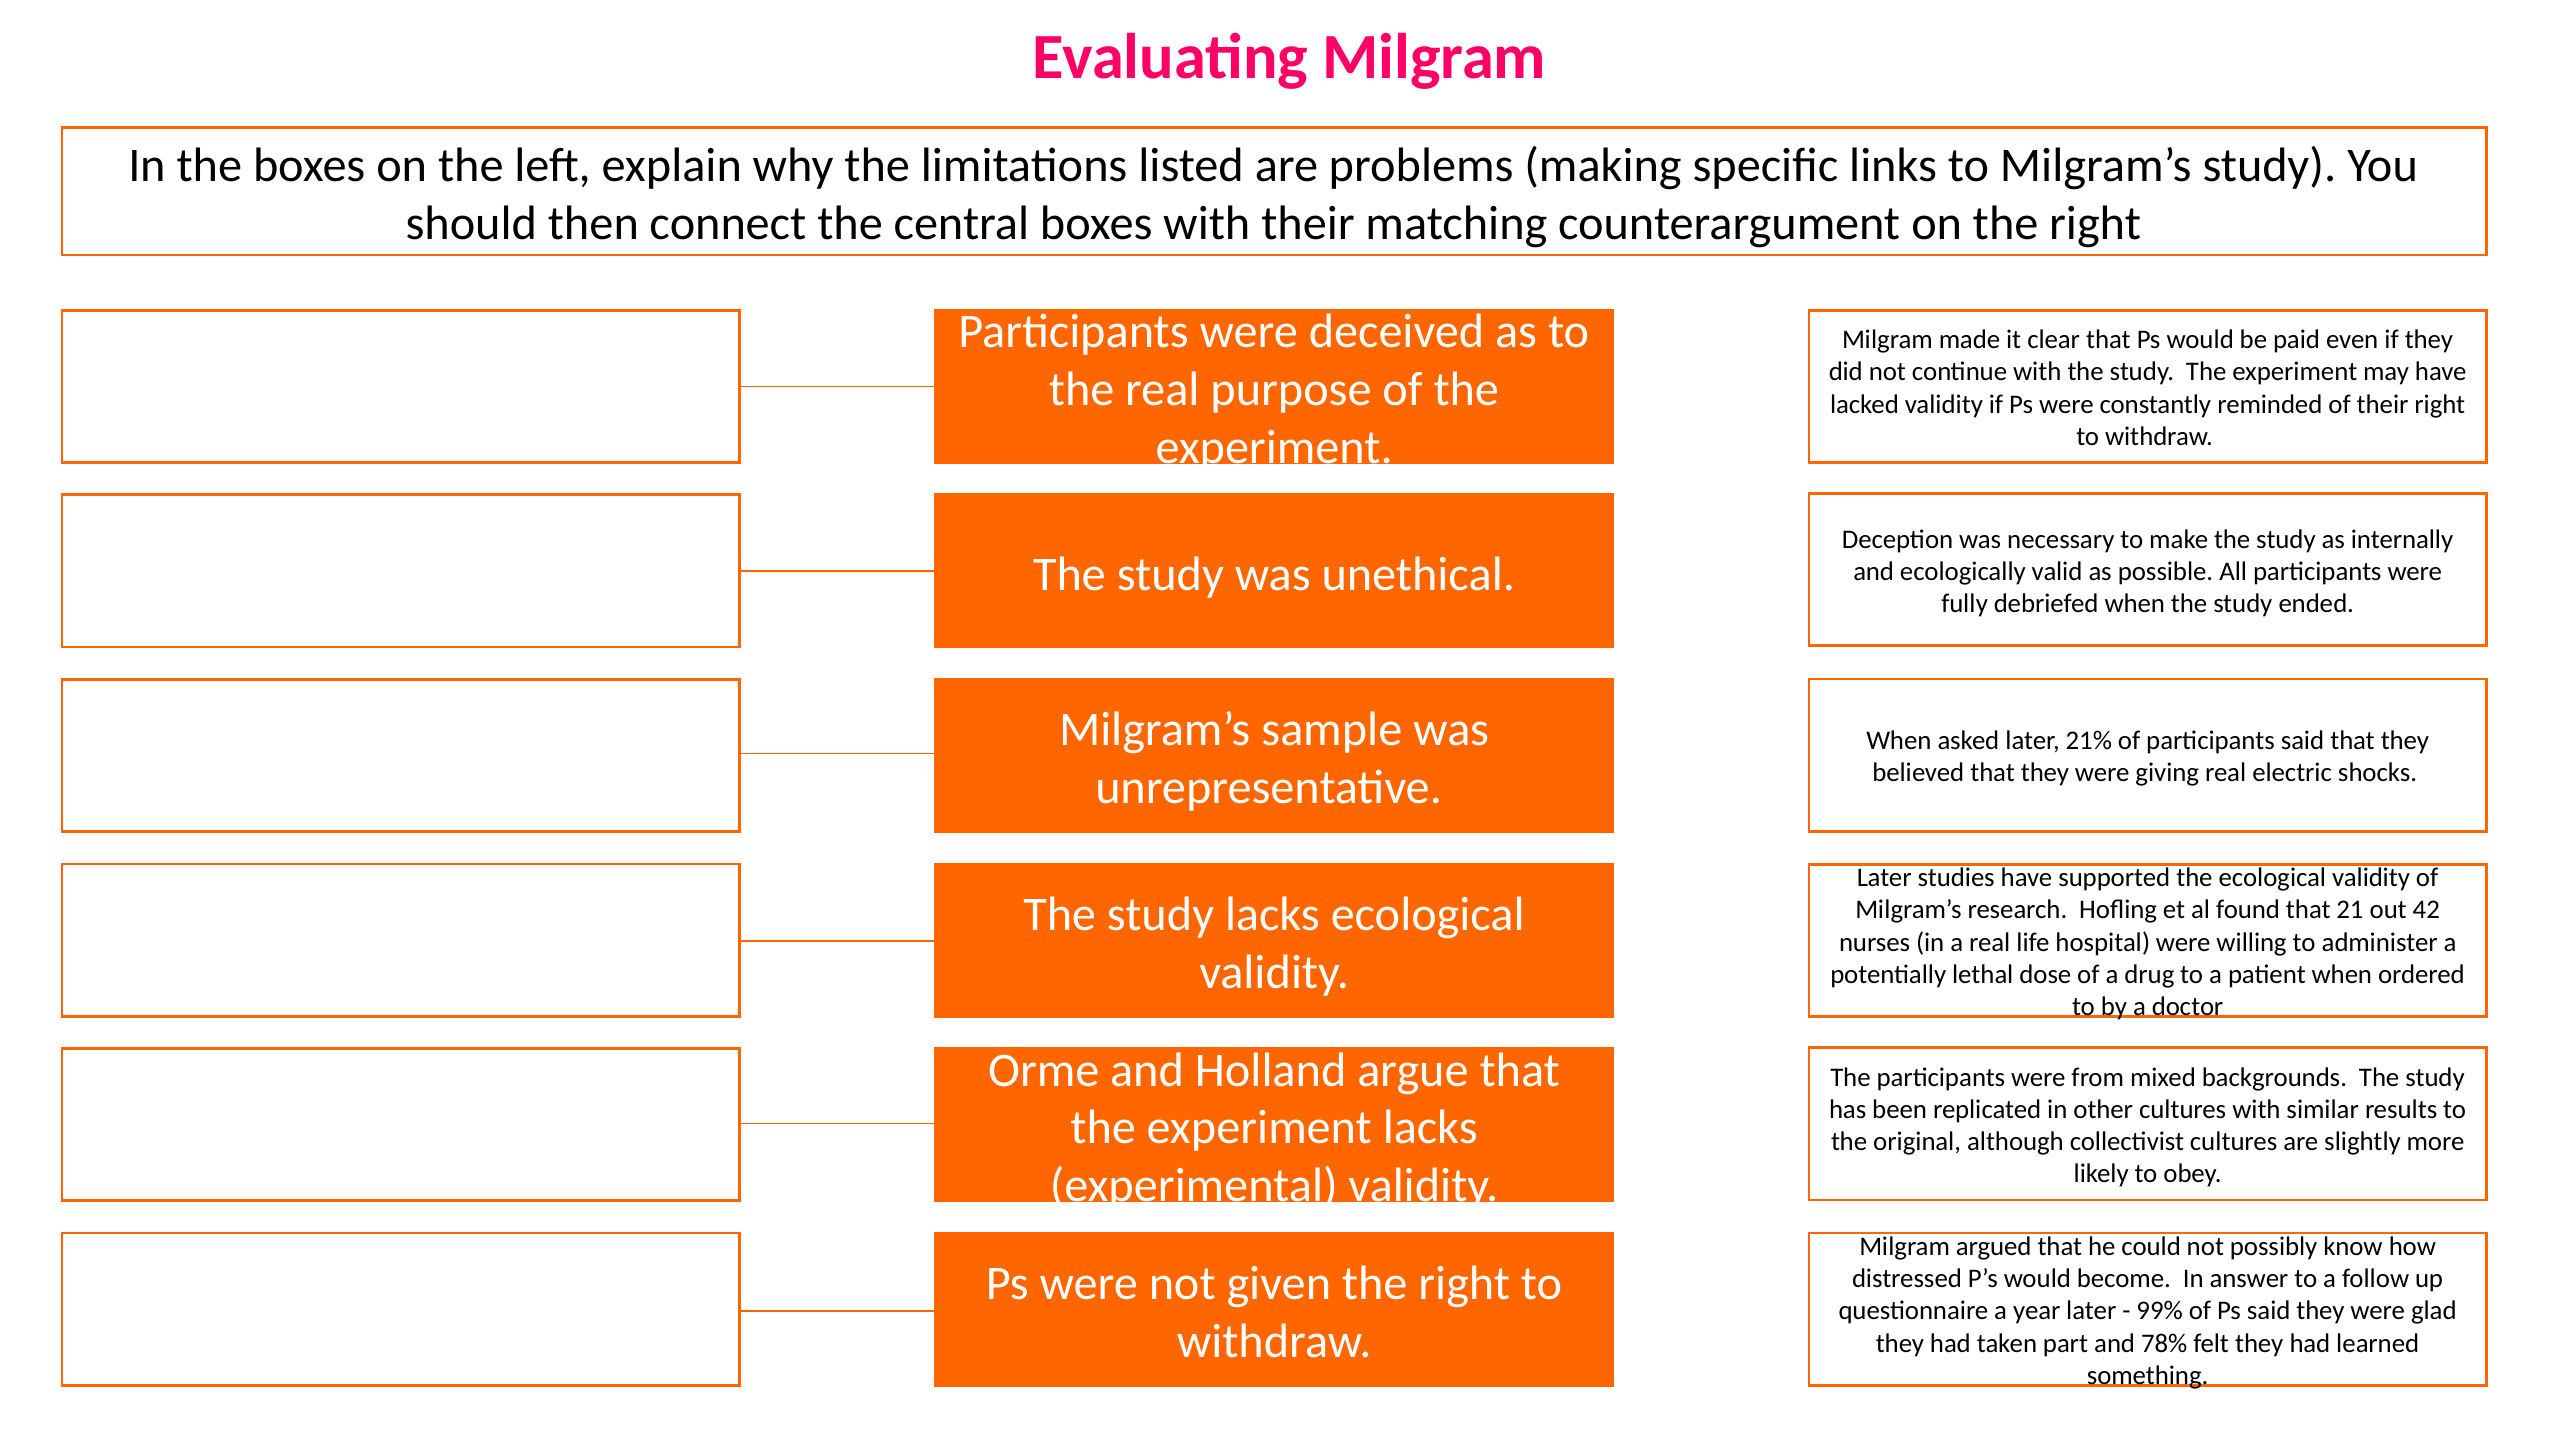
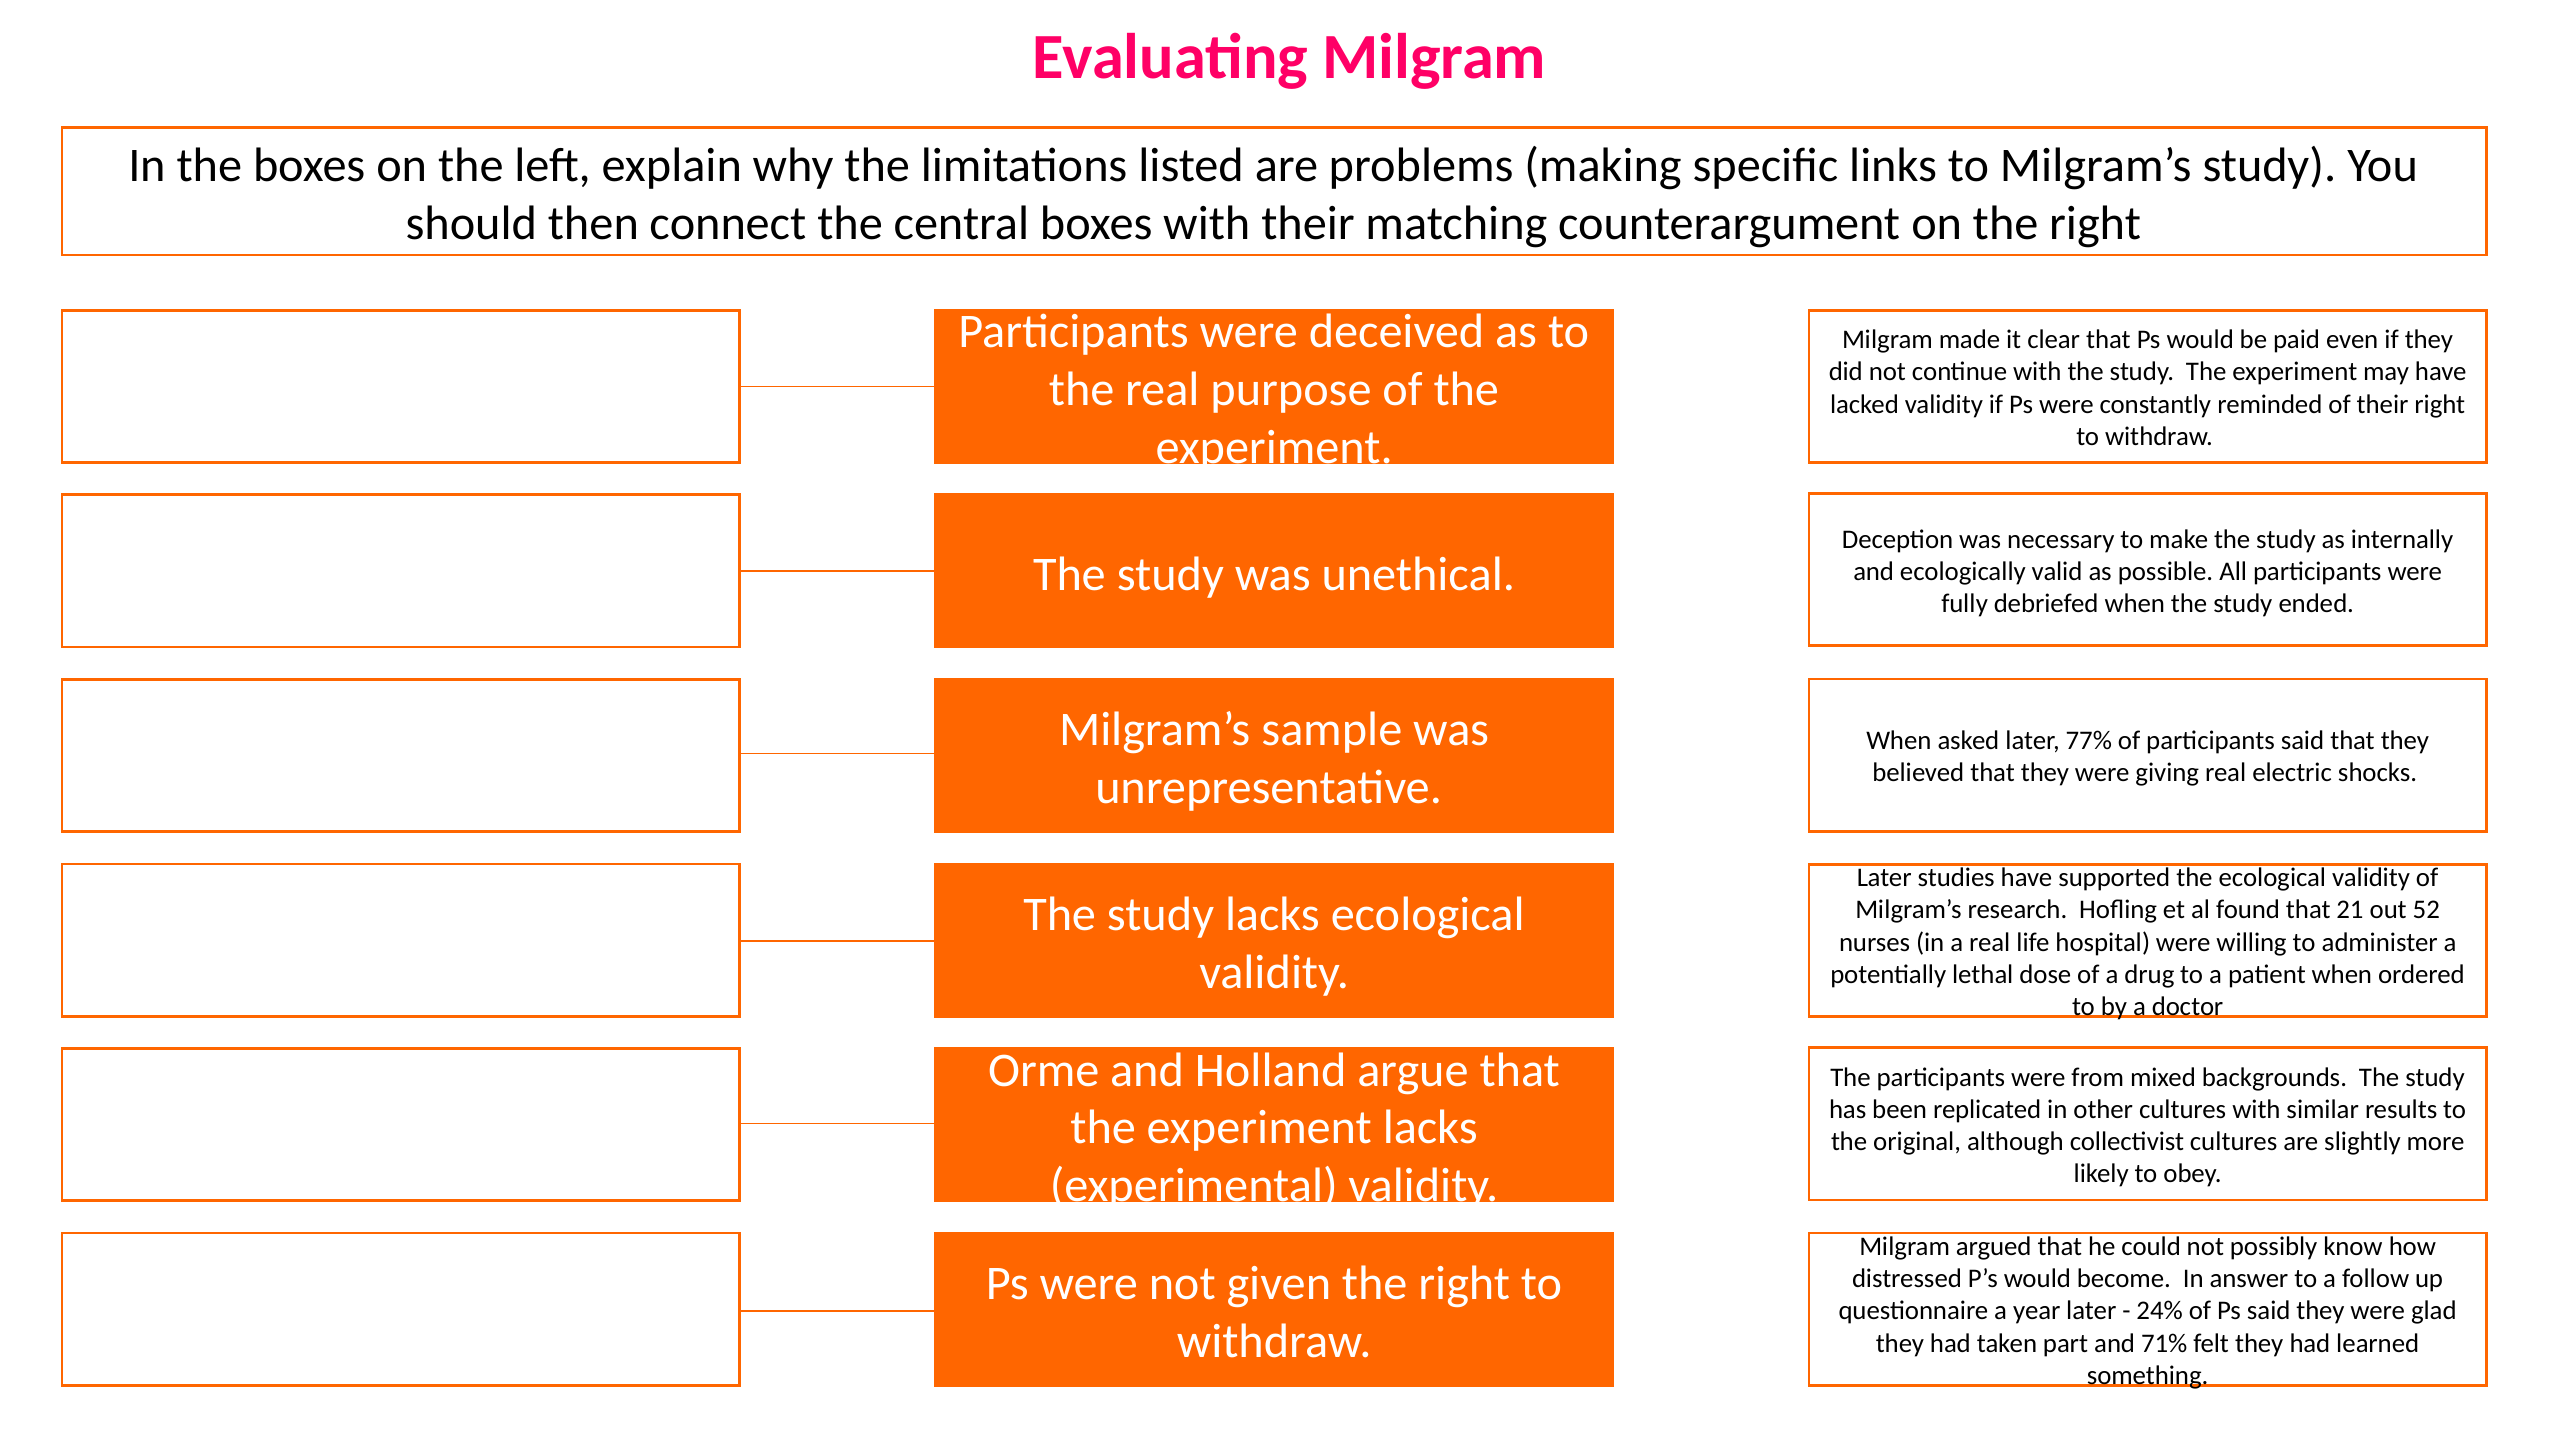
21%: 21% -> 77% (2089, 741)
42: 42 -> 52 (2426, 910)
99%: 99% -> 24% (2160, 1311)
78%: 78% -> 71% (2164, 1343)
